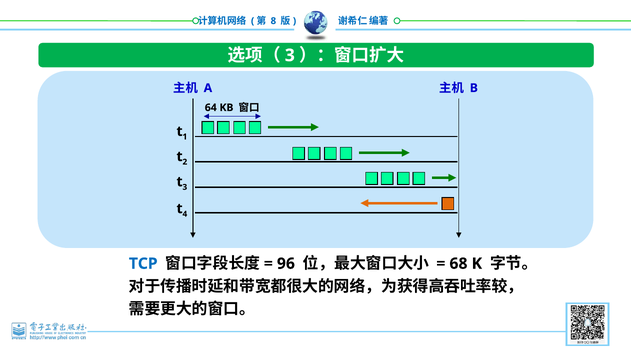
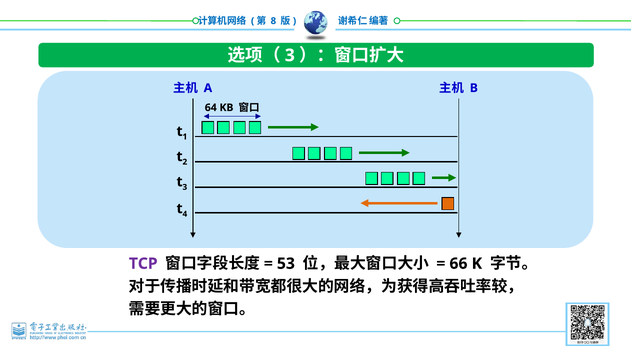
TCP colour: blue -> purple (143, 264)
96: 96 -> 53 (286, 264)
68: 68 -> 66 (458, 264)
